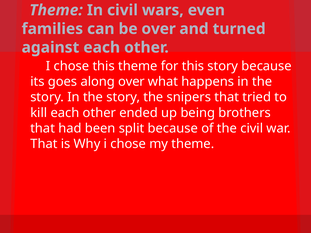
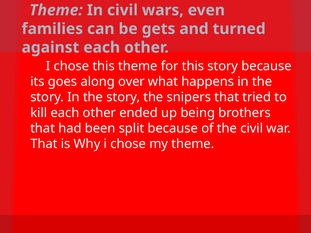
be over: over -> gets (159, 29)
